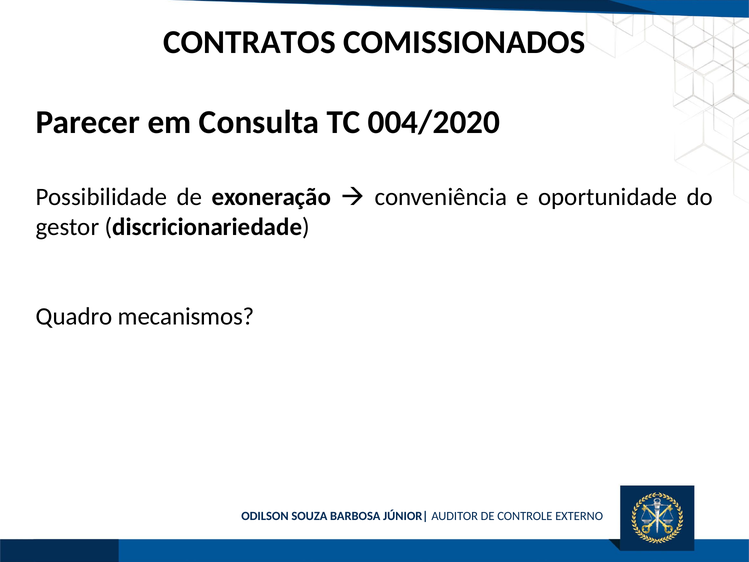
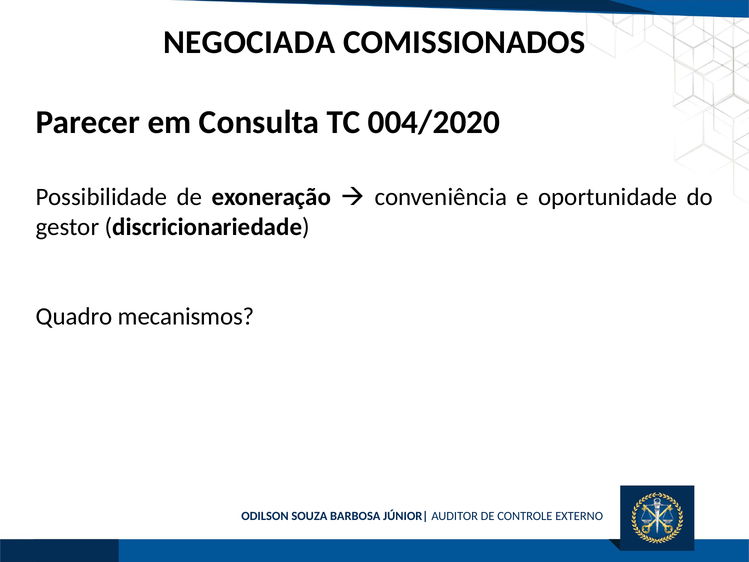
CONTRATOS: CONTRATOS -> NEGOCIADA (249, 42)
